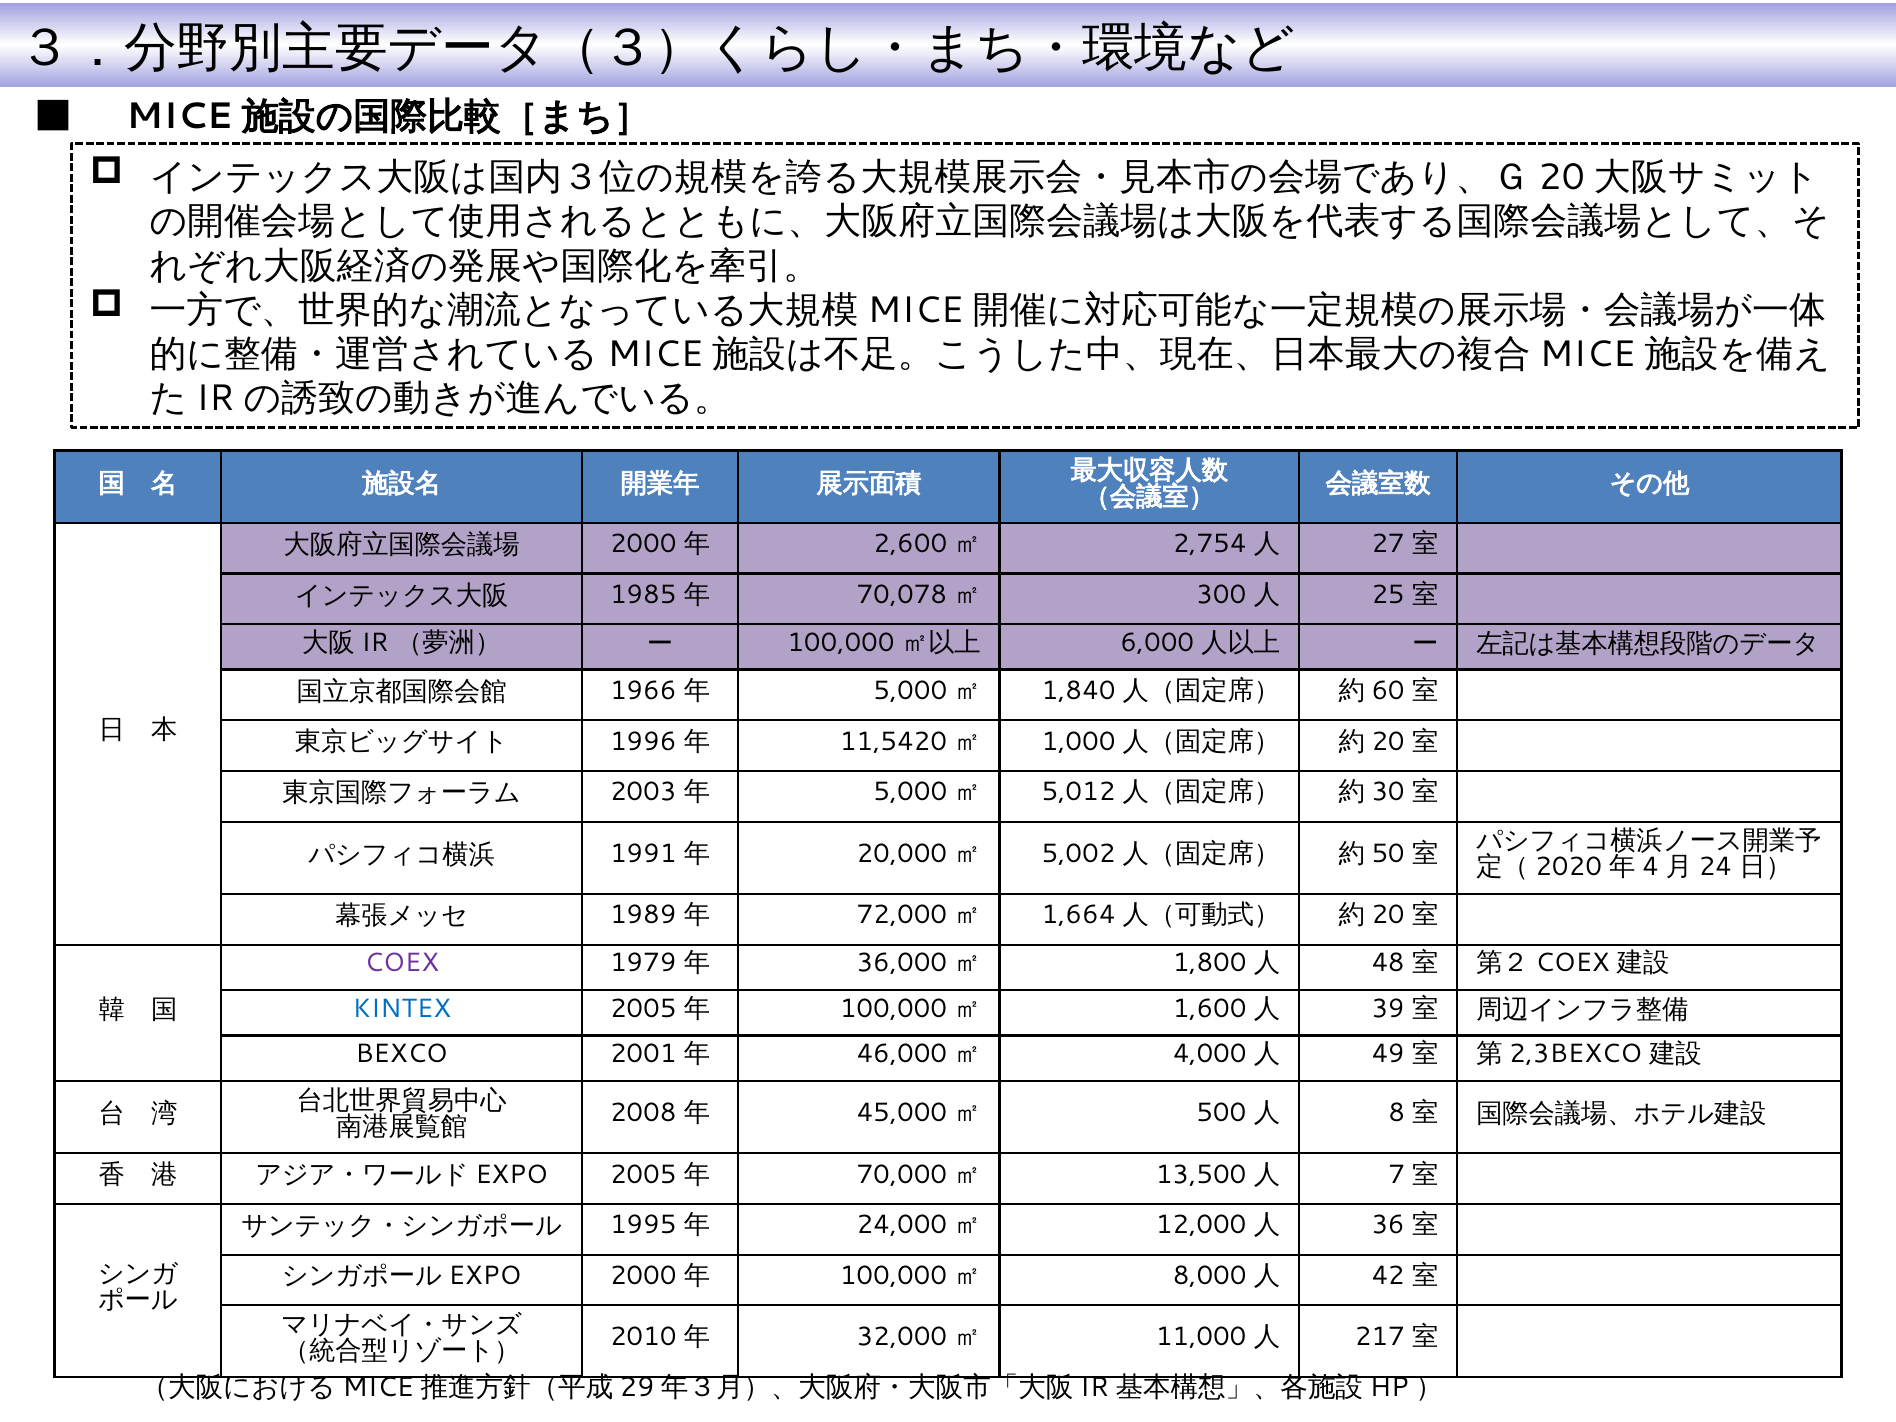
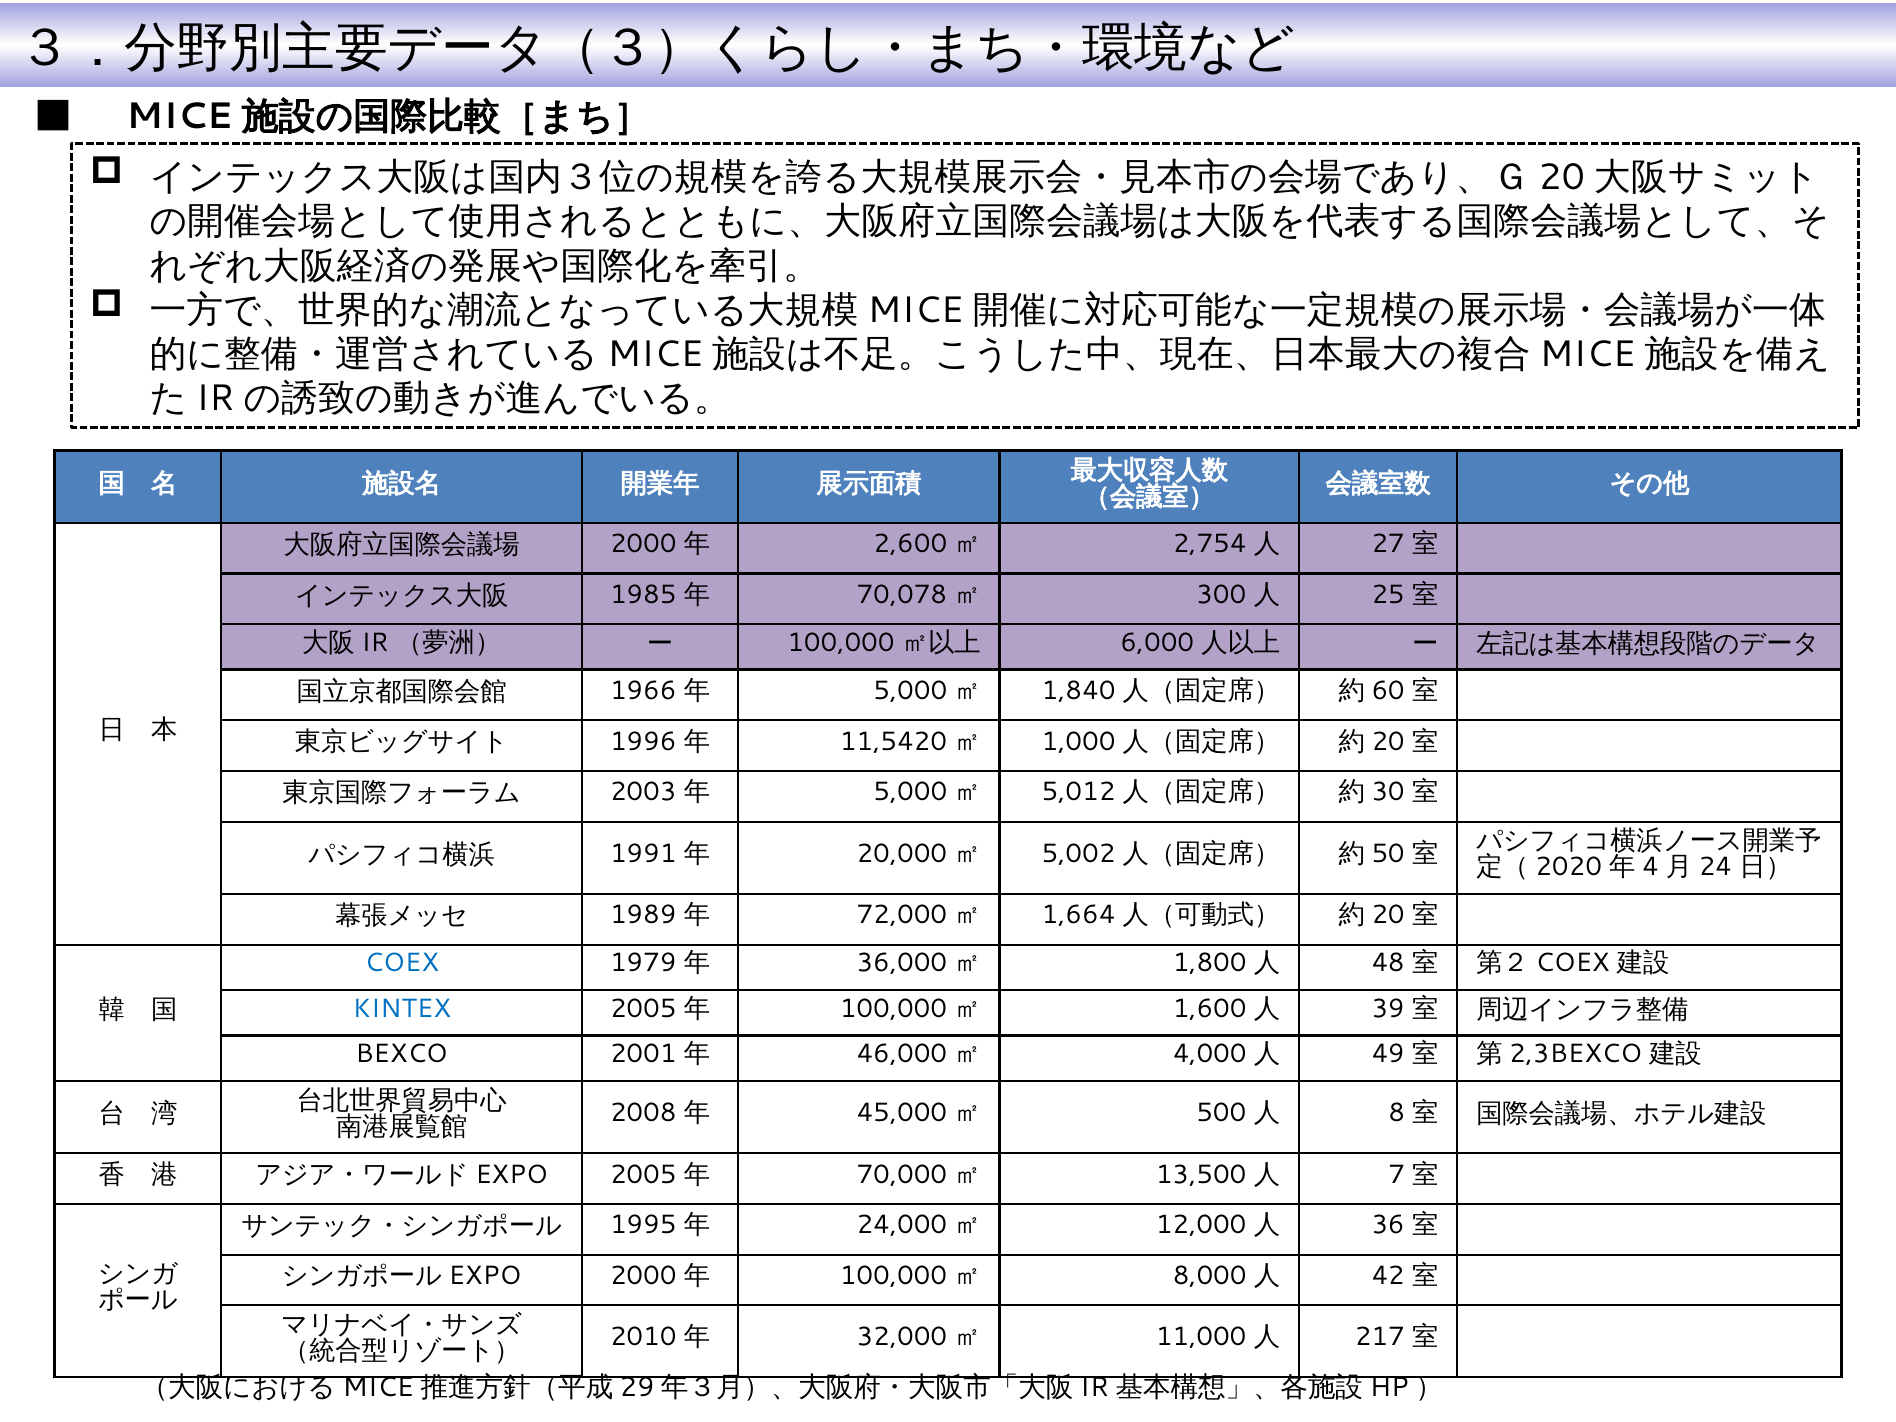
COEX colour: purple -> blue (402, 963)
